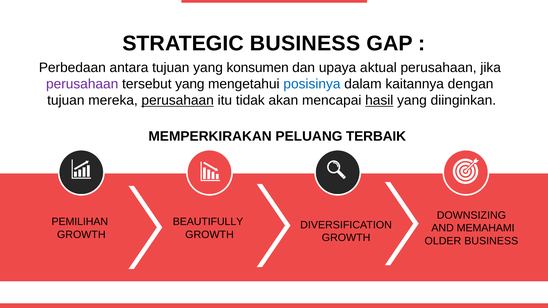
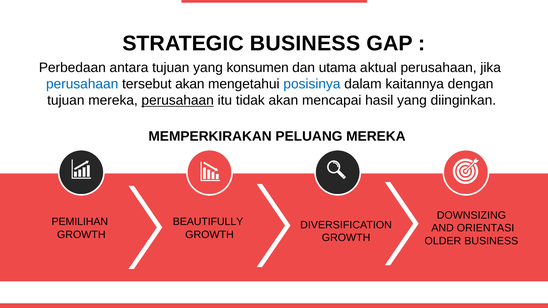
upaya: upaya -> utama (338, 68)
perusahaan colour: purple -> blue (82, 84)
tersebut yang: yang -> akan (190, 84)
hasil underline: present -> none (379, 101)
PELUANG TERBAIK: TERBAIK -> MEREKA (376, 137)
MEMAHAMI: MEMAHAMI -> ORIENTASI (486, 228)
